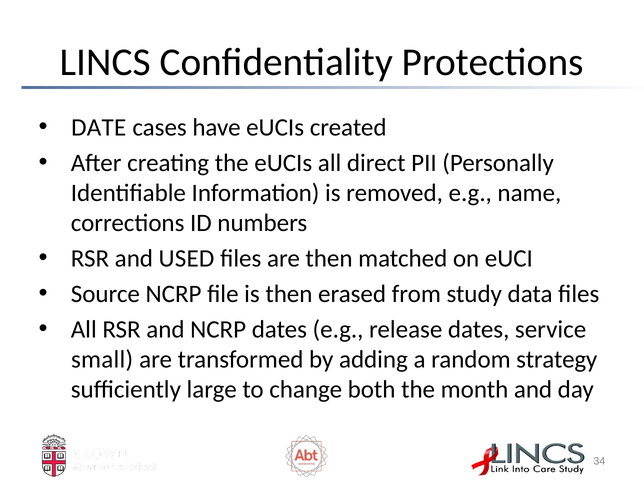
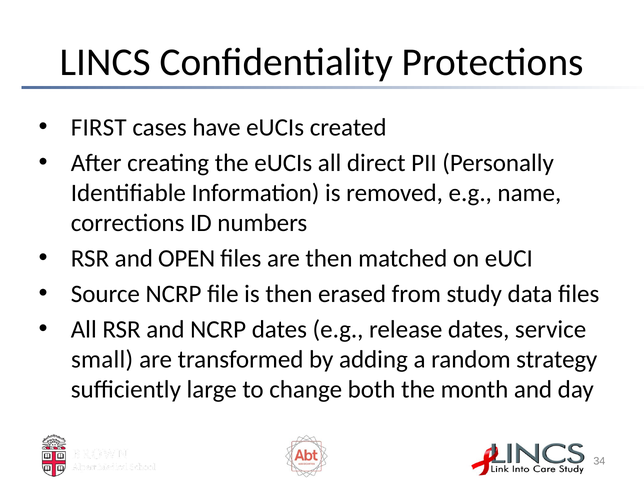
DATE: DATE -> FIRST (99, 127)
USED: USED -> OPEN (187, 258)
